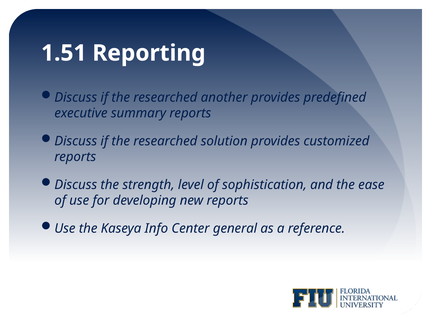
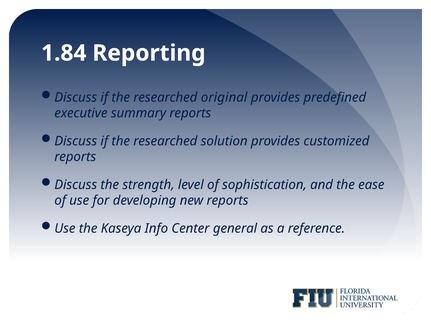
1.51: 1.51 -> 1.84 (64, 53)
another: another -> original (224, 97)
